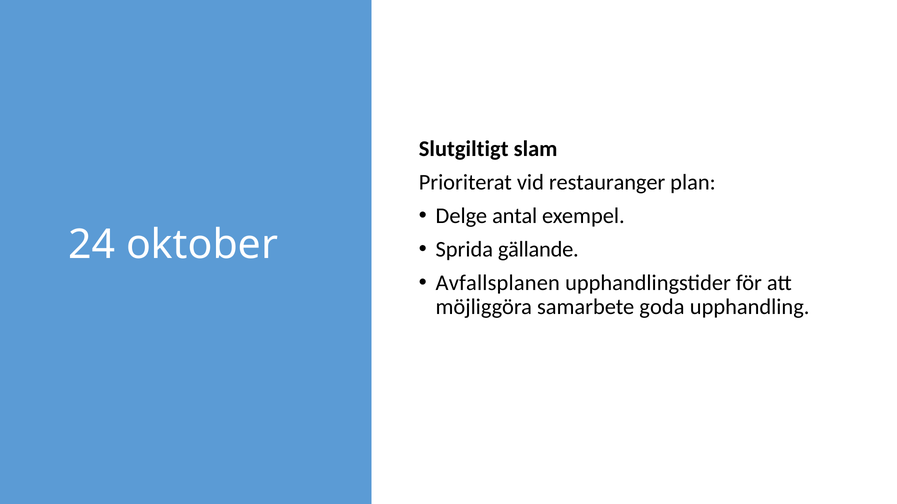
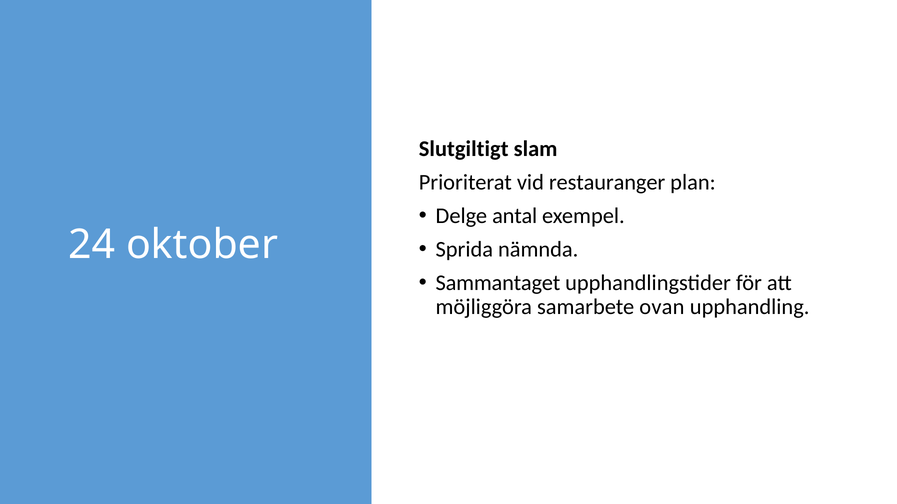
gällande: gällande -> nämnda (538, 250)
Avfallsplanen: Avfallsplanen -> Sammantaget (498, 283)
goda: goda -> ovan (662, 307)
